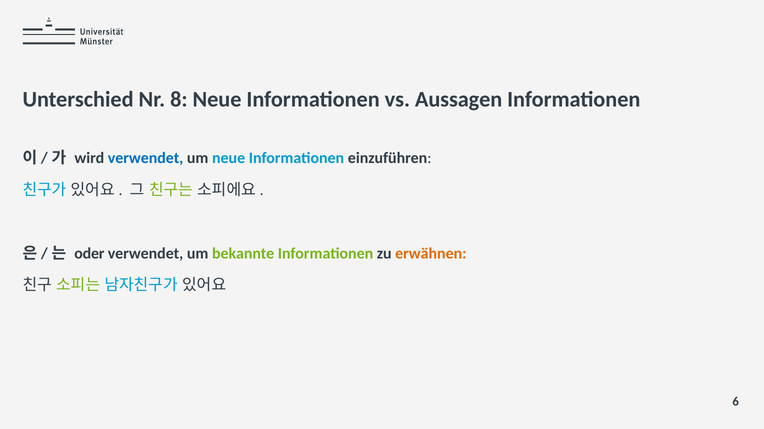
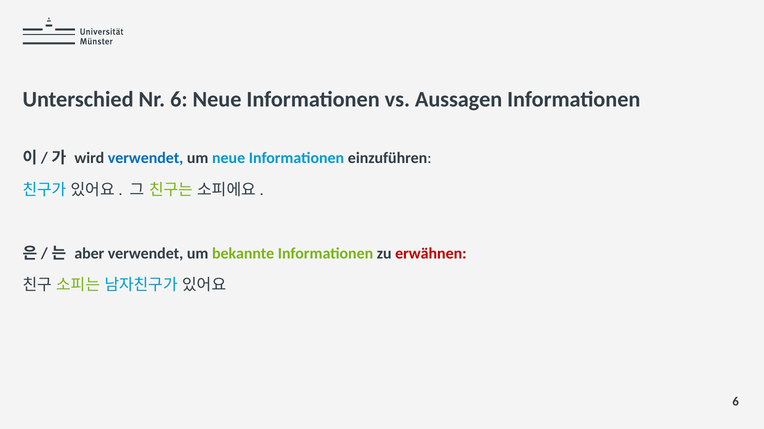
Nr 8: 8 -> 6 (179, 99)
oder: oder -> aber (89, 253)
erwähnen colour: orange -> red (431, 253)
